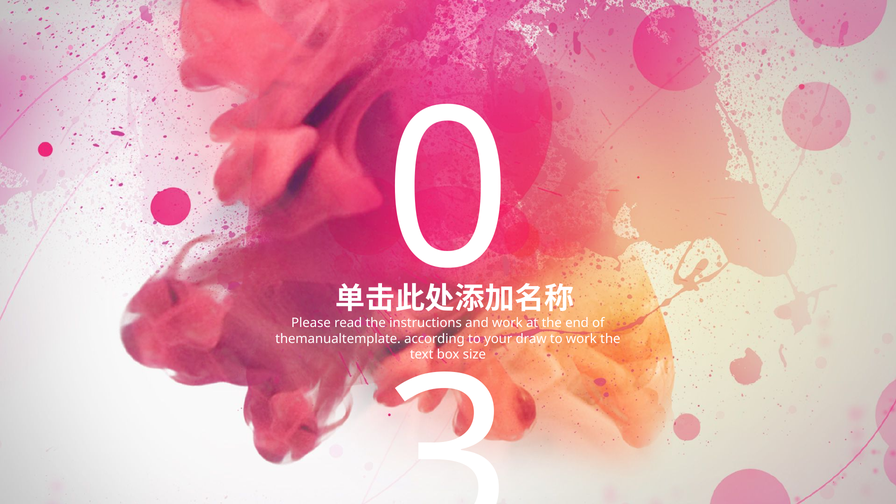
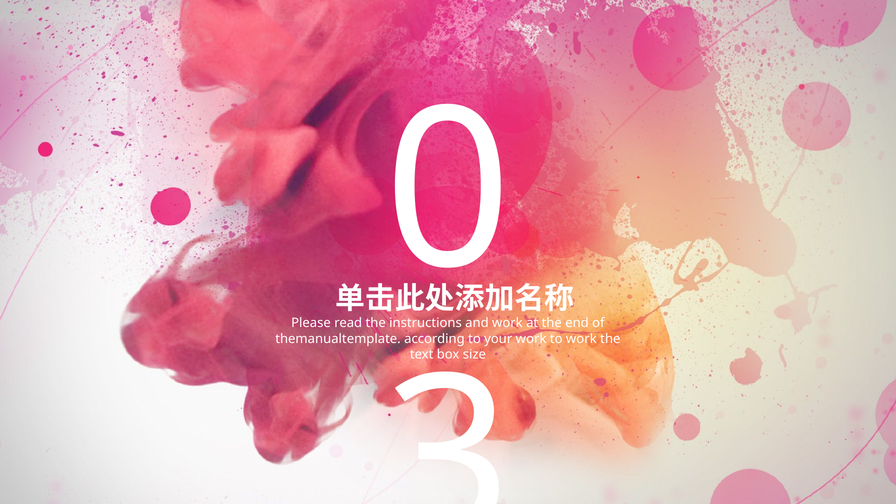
draw: draw -> work (531, 339)
